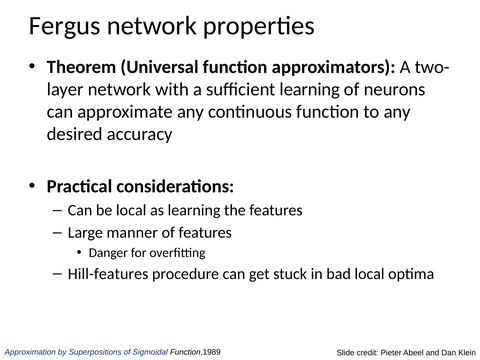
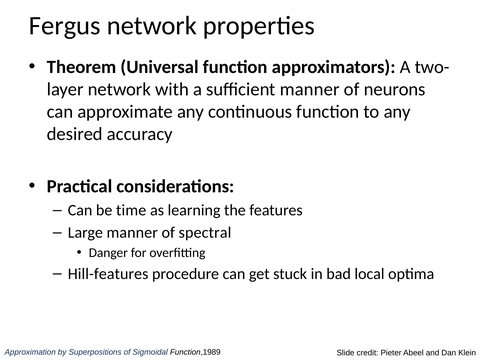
sufficient learning: learning -> manner (310, 89)
be local: local -> time (131, 210)
of features: features -> spectral (205, 233)
